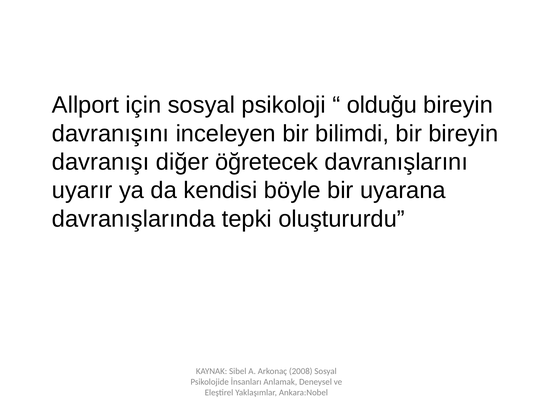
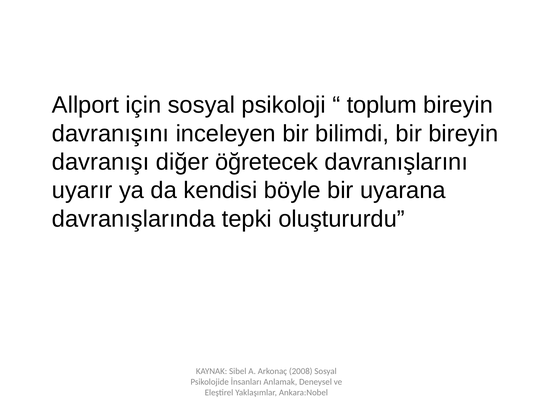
olduğu: olduğu -> toplum (382, 105)
